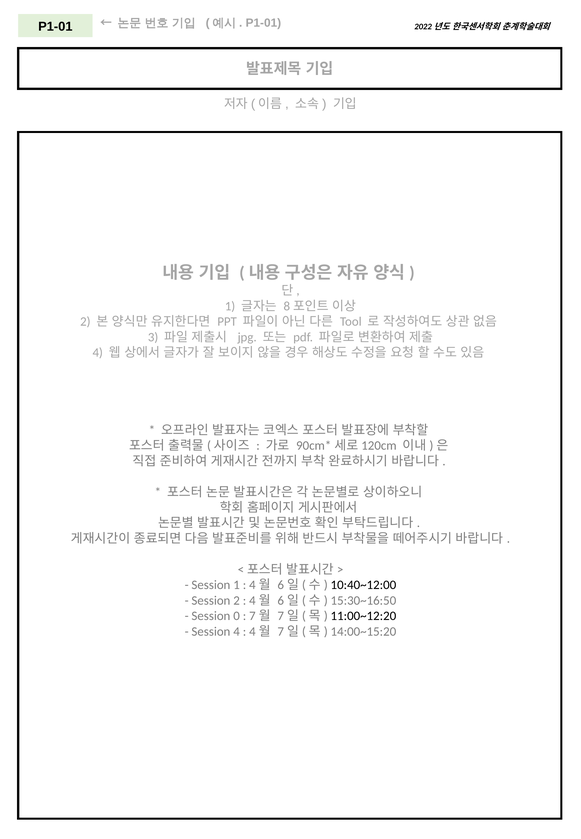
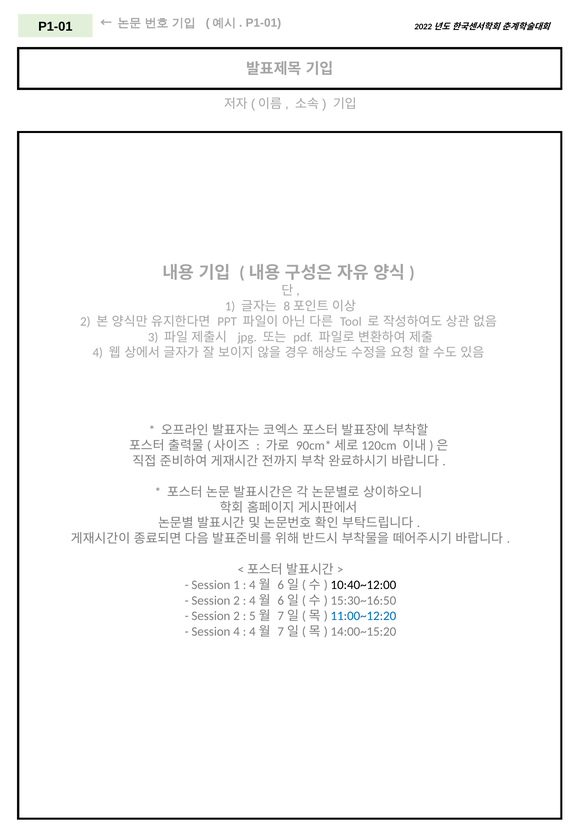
0: 0 -> 2 (237, 616)
7: 7 -> 5 (252, 616)
11:00~12:20 colour: black -> blue (363, 616)
